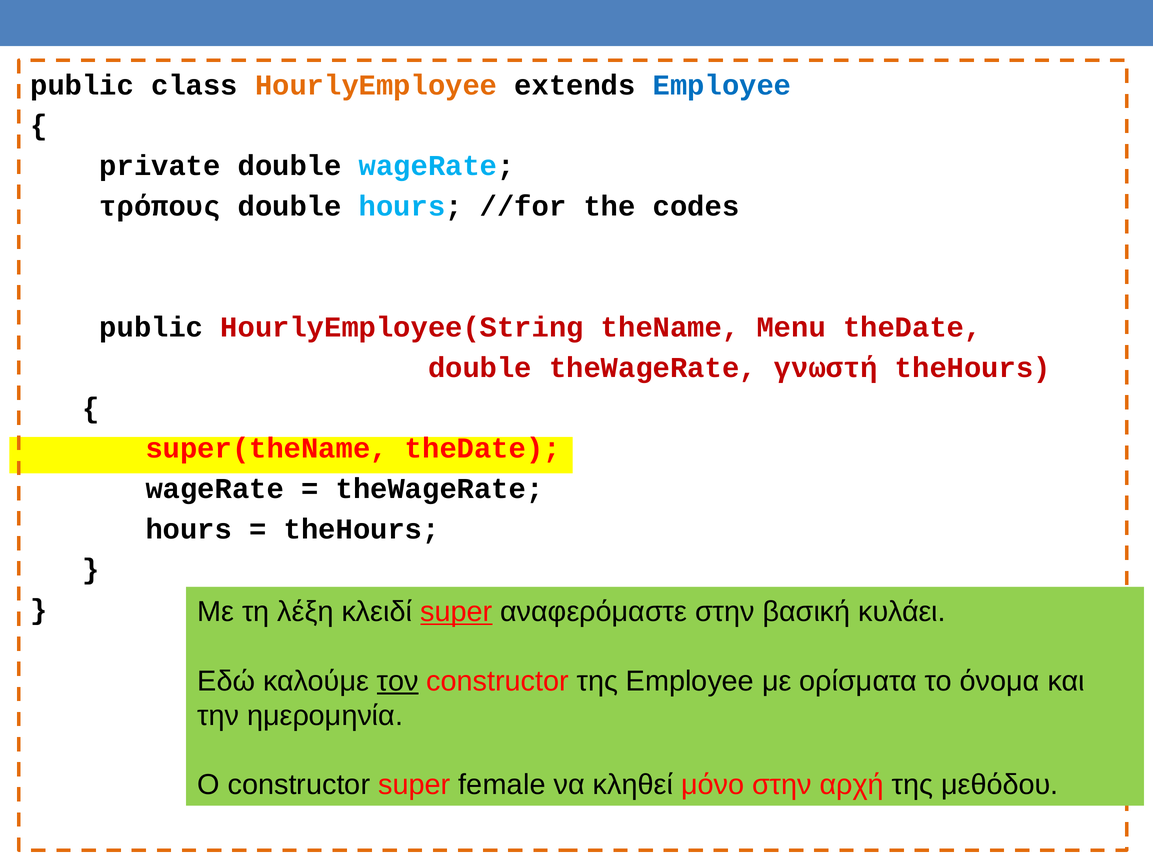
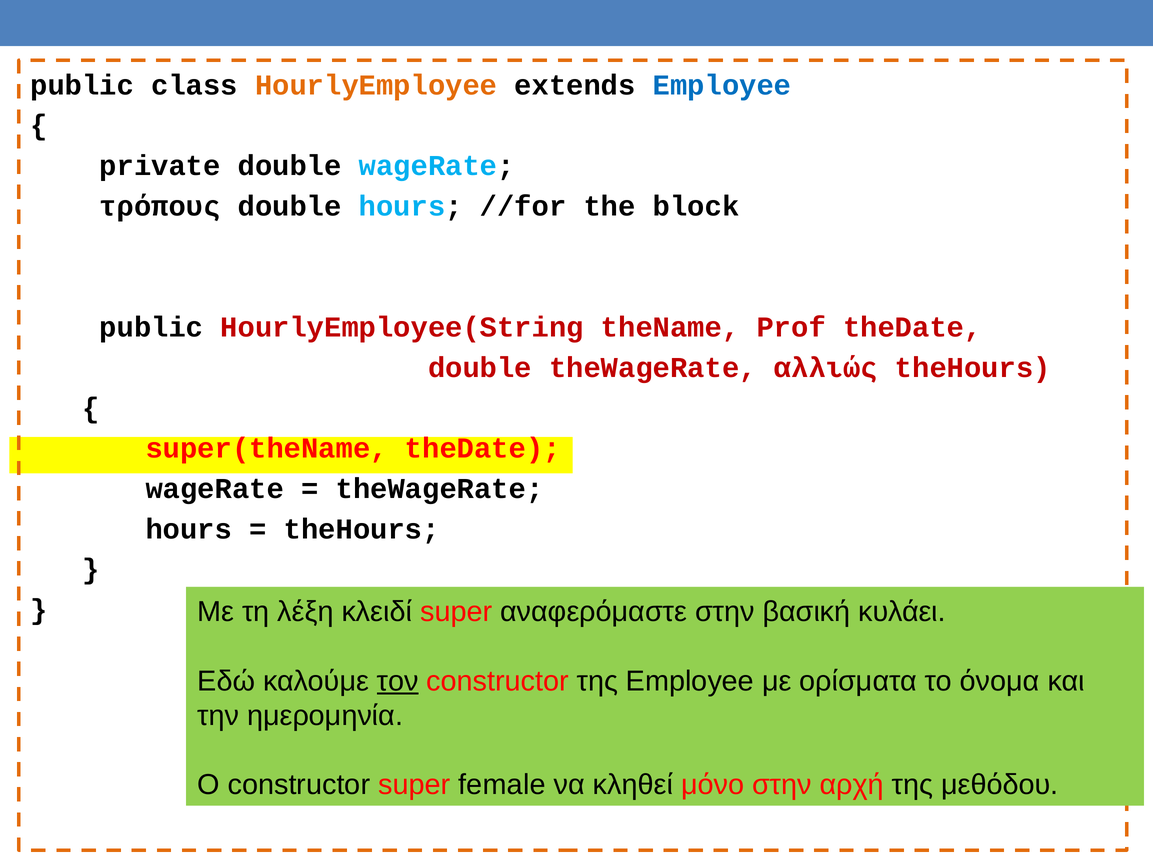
codes: codes -> block (696, 206)
Menu: Menu -> Prof (791, 327)
γνωστή: γνωστή -> αλλιώς (826, 368)
super underline: present -> none (456, 612)
